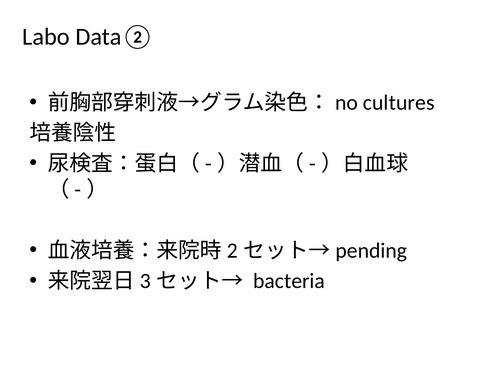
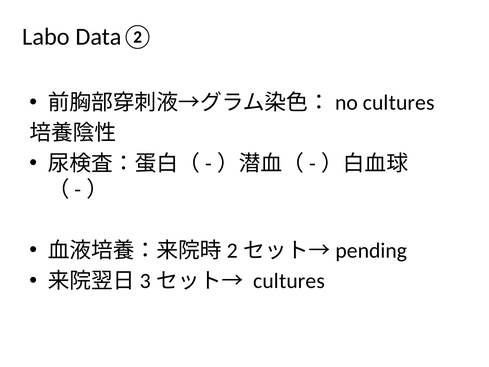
bacteria: bacteria -> cultures (289, 281)
